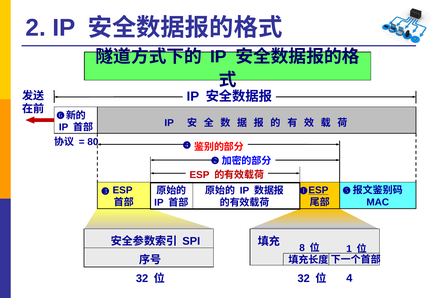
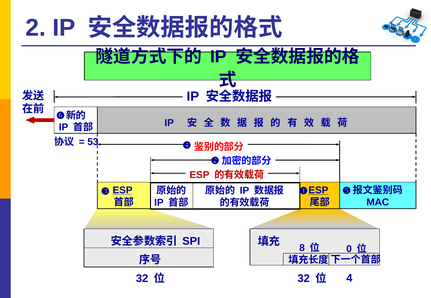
80: 80 -> 53 (93, 142)
ESP underline: none -> present (123, 190)
1: 1 -> 0 (349, 249)
